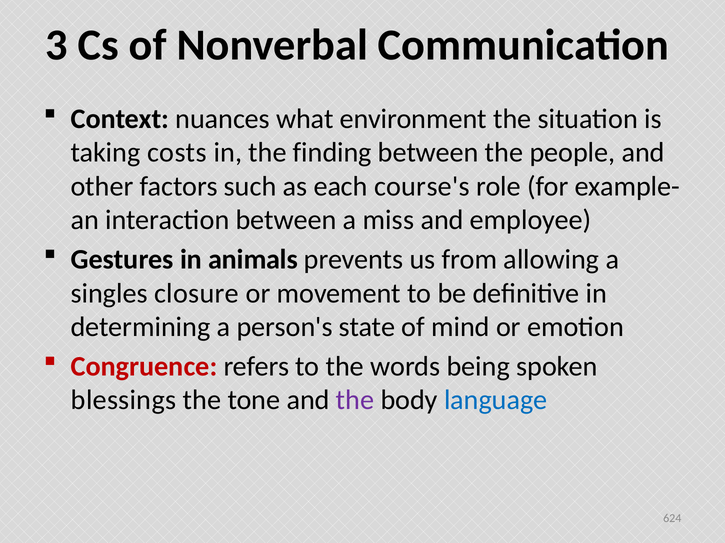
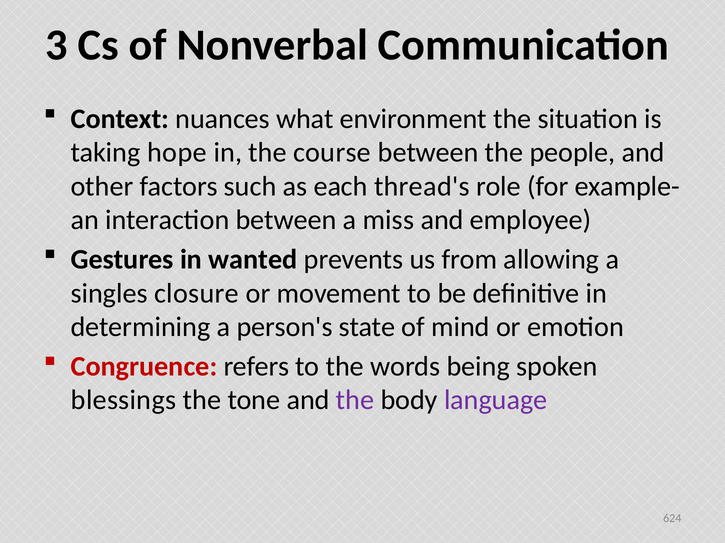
costs: costs -> hope (177, 153)
finding: finding -> course (332, 153)
course's: course's -> thread's (422, 187)
animals: animals -> wanted (253, 260)
language colour: blue -> purple (496, 401)
